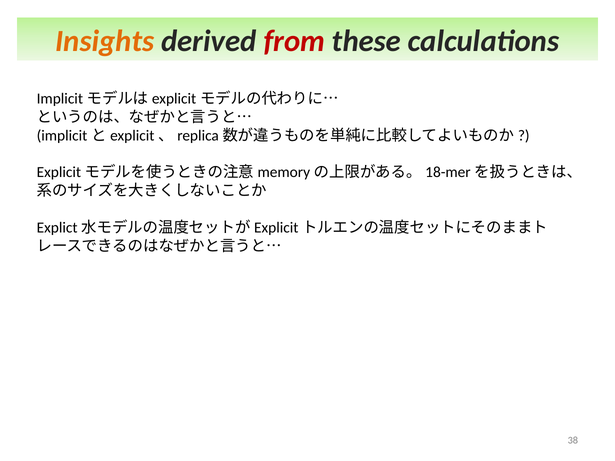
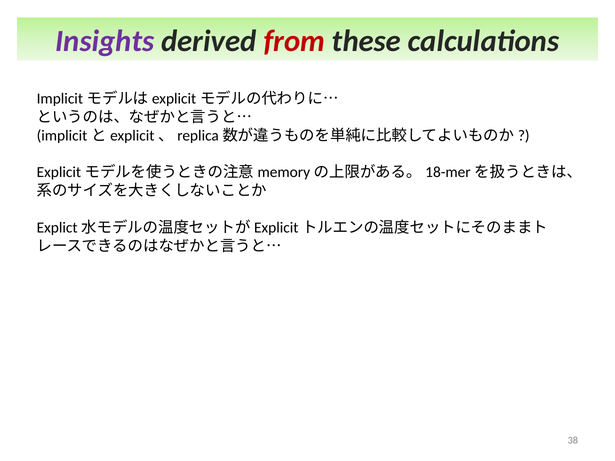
Insights colour: orange -> purple (105, 41)
